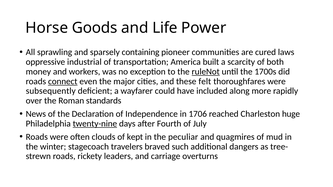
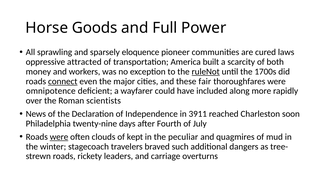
Life: Life -> Full (165, 28)
containing: containing -> eloquence (141, 52)
industrial: industrial -> attracted (84, 62)
felt: felt -> fair (205, 81)
subsequently: subsequently -> omnipotence (51, 91)
standards: standards -> scientists (104, 101)
1706: 1706 -> 3911 (198, 114)
huge: huge -> soon (291, 114)
twenty-nine underline: present -> none (95, 124)
were underline: none -> present (59, 137)
